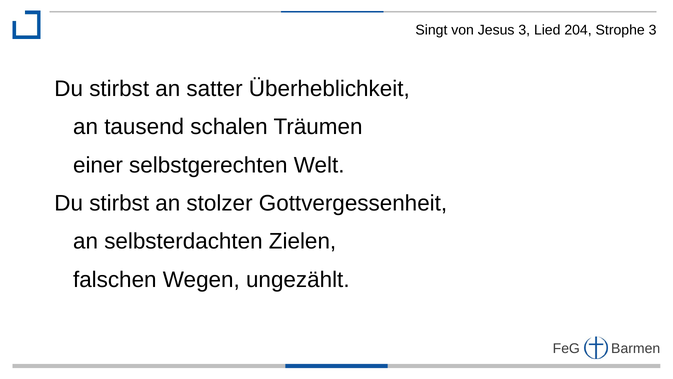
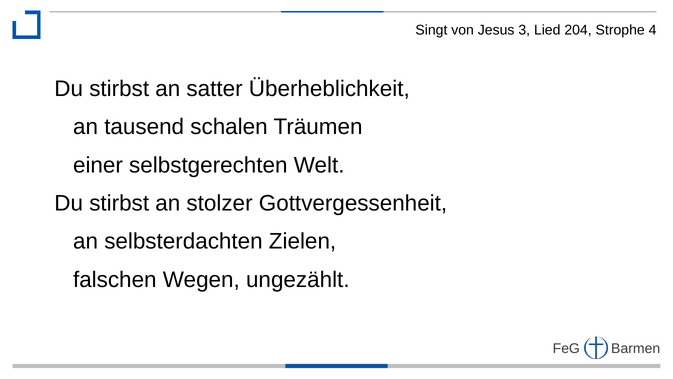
Strophe 3: 3 -> 4 (653, 30)
